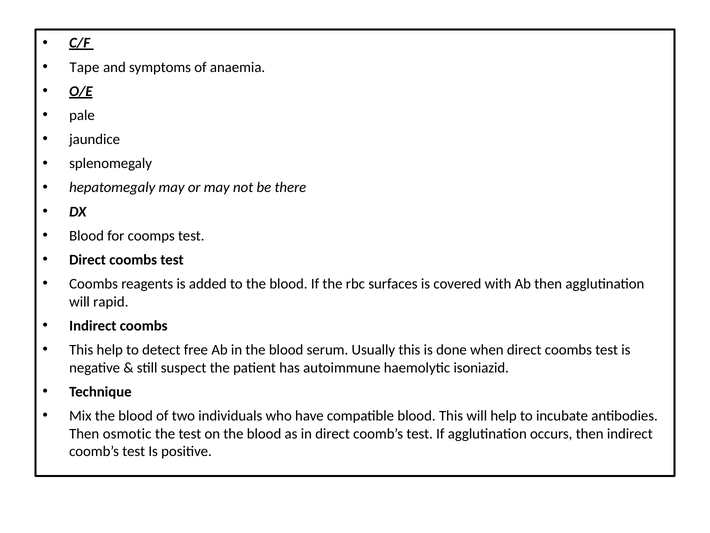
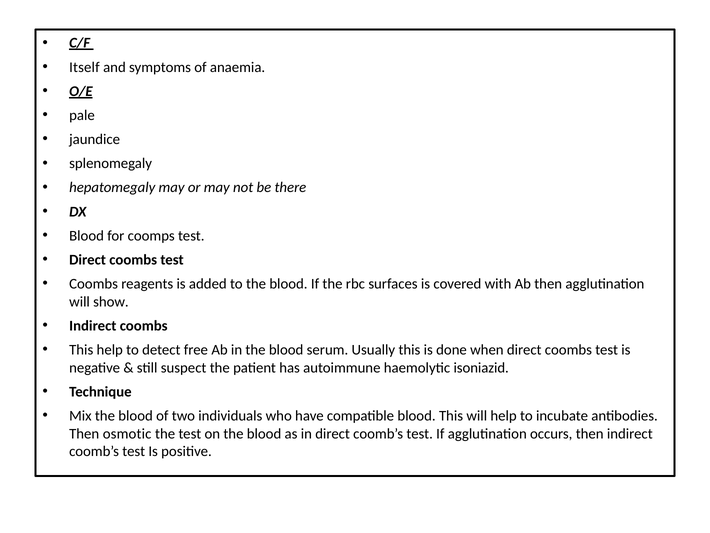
Tape: Tape -> Itself (84, 67)
rapid: rapid -> show (111, 301)
